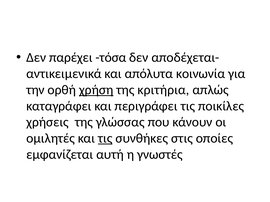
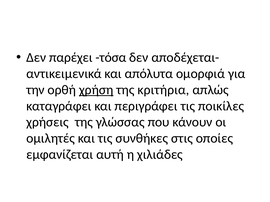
κοινωνία: κοινωνία -> ομορφιά (200, 74)
τις underline: present -> none (105, 139)
γνωστές: γνωστές -> χιλιάδες (160, 155)
